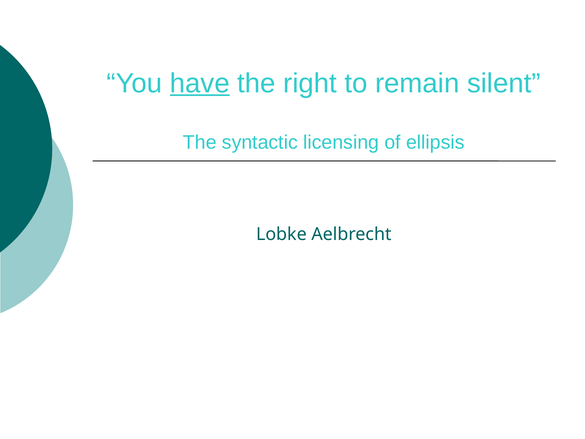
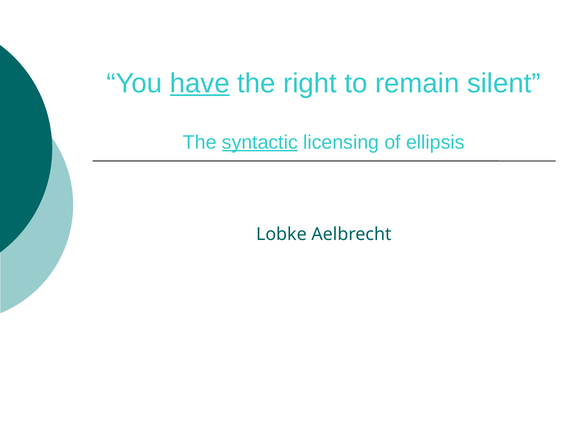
syntactic underline: none -> present (260, 142)
